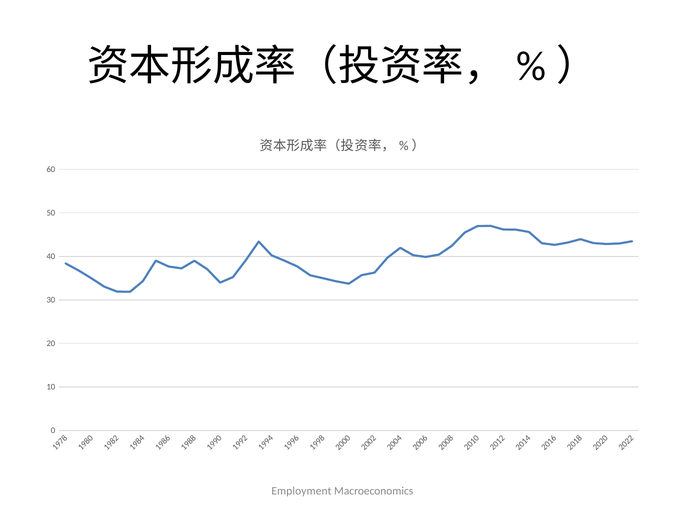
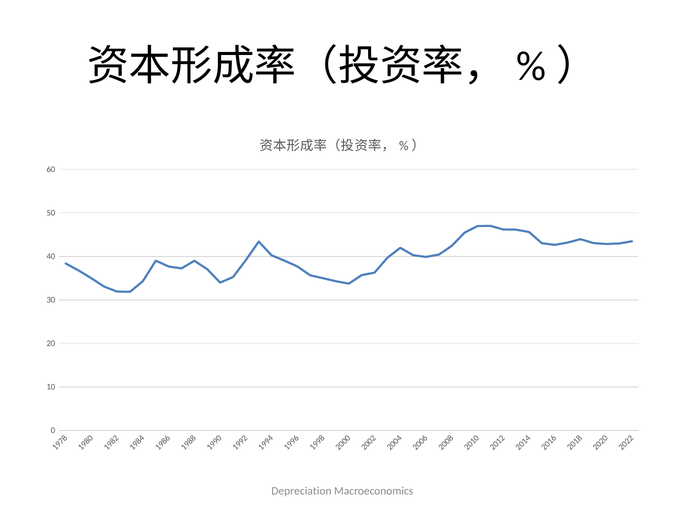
Employment: Employment -> Depreciation (301, 491)
